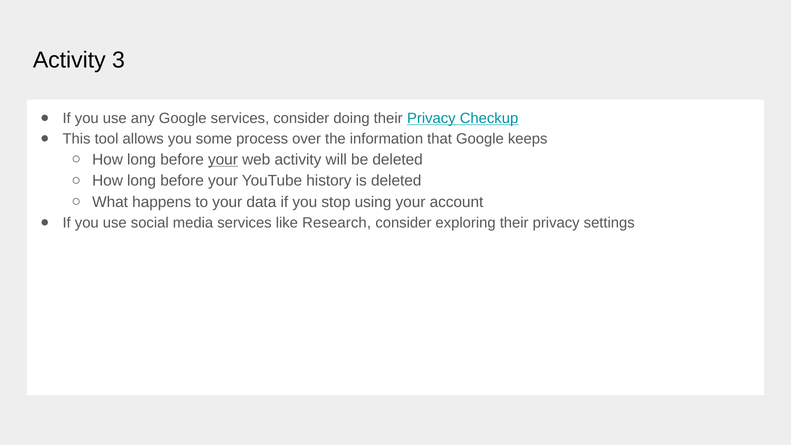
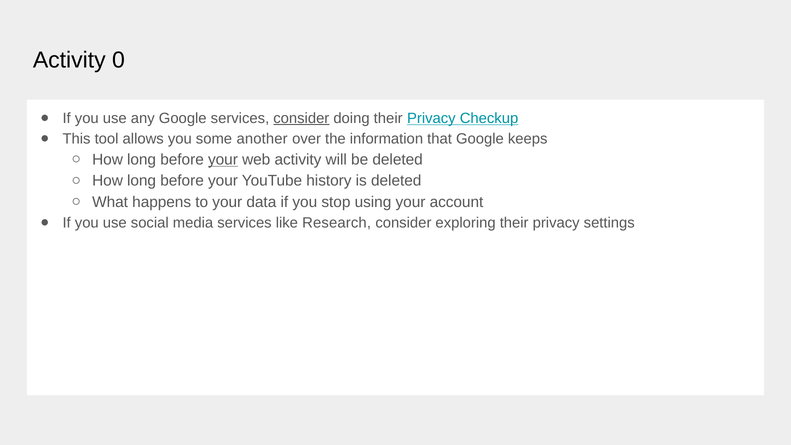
3: 3 -> 0 (118, 60)
consider underline: none -> present (301, 118)
process: process -> another (262, 139)
